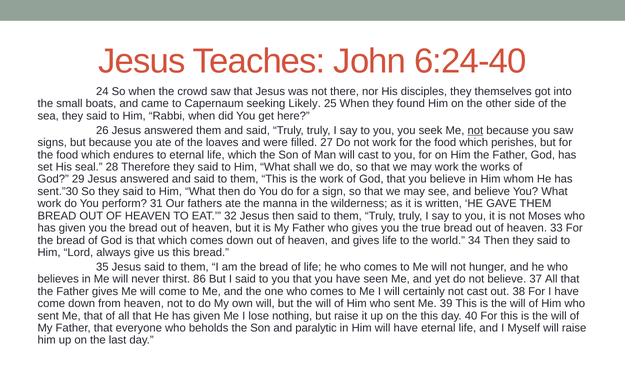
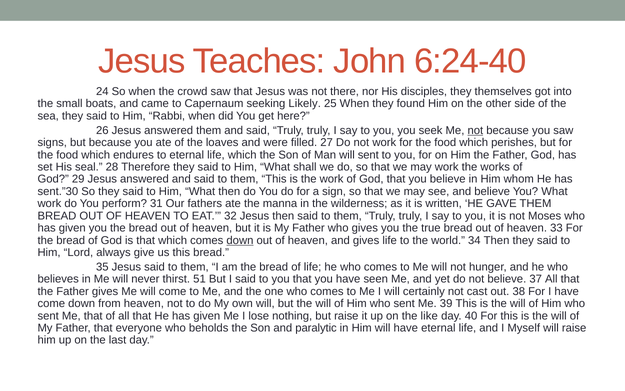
will cast: cast -> sent (368, 155)
down underline: none -> present (240, 240)
86: 86 -> 51 (200, 279)
the this: this -> like (429, 315)
